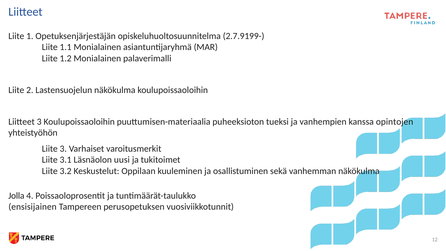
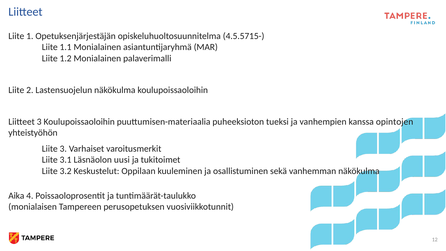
2.7.9199-: 2.7.9199- -> 4.5.5715- (244, 36)
Jolla: Jolla -> Aika (16, 196)
ensisijainen: ensisijainen -> monialaisen (33, 207)
